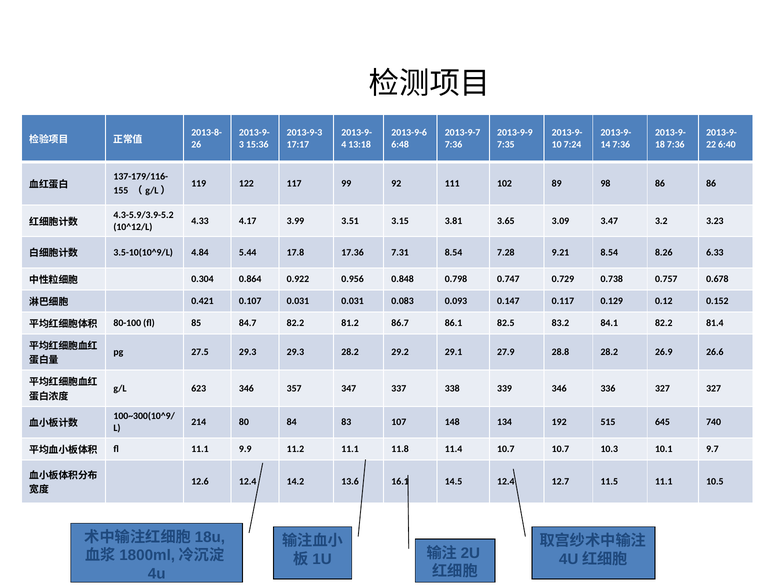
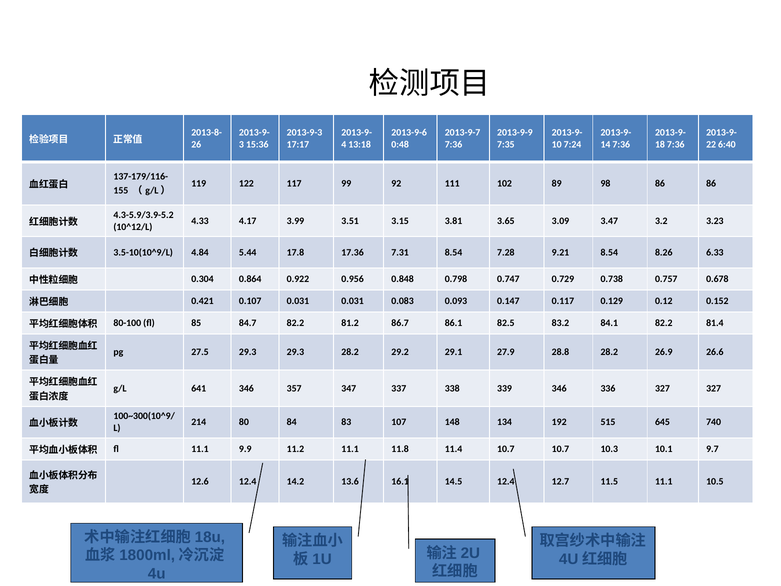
6:48: 6:48 -> 0:48 (400, 144)
623: 623 -> 641 (199, 388)
